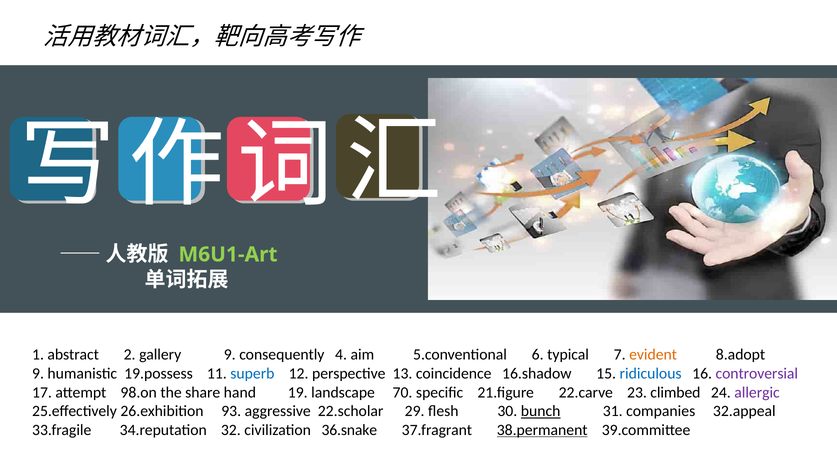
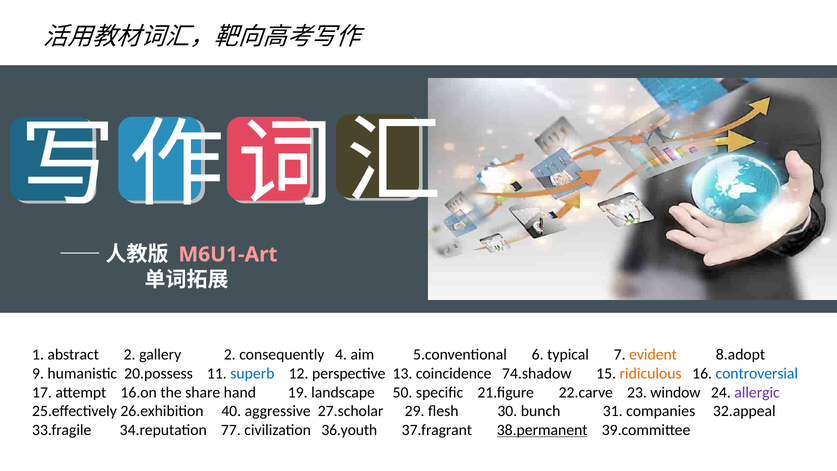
M6U1-Art colour: light green -> pink (228, 254)
gallery 9: 9 -> 2 (230, 355)
19.possess: 19.possess -> 20.possess (159, 373)
16.shadow: 16.shadow -> 74.shadow (537, 373)
ridiculous colour: blue -> orange (651, 373)
controversial colour: purple -> blue (757, 373)
98.on: 98.on -> 16.on (139, 392)
70: 70 -> 50 (403, 392)
climbed: climbed -> window (675, 392)
93: 93 -> 40 (231, 411)
22.scholar: 22.scholar -> 27.scholar (351, 411)
bunch underline: present -> none (541, 411)
32: 32 -> 77 (231, 430)
36.snake: 36.snake -> 36.youth (349, 430)
